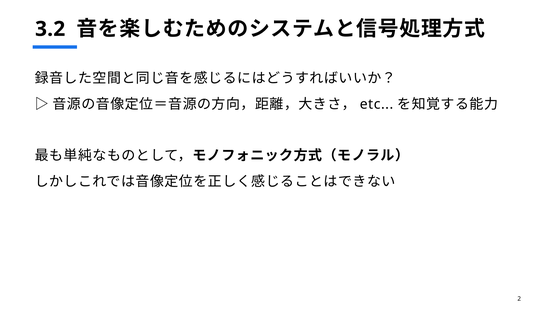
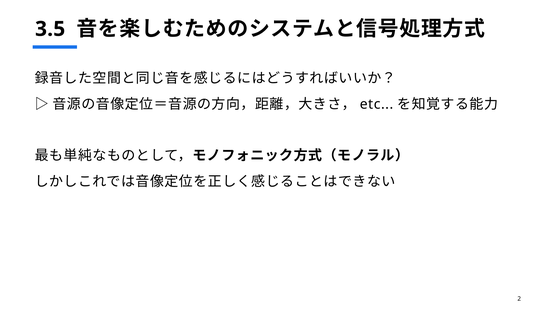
3.2: 3.2 -> 3.5 (50, 29)
